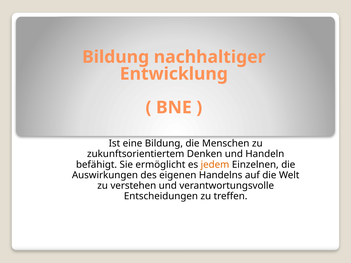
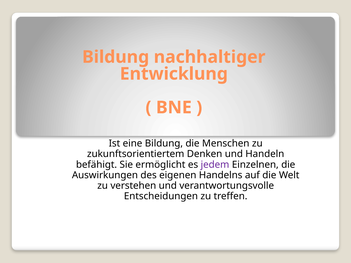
jedem colour: orange -> purple (215, 165)
